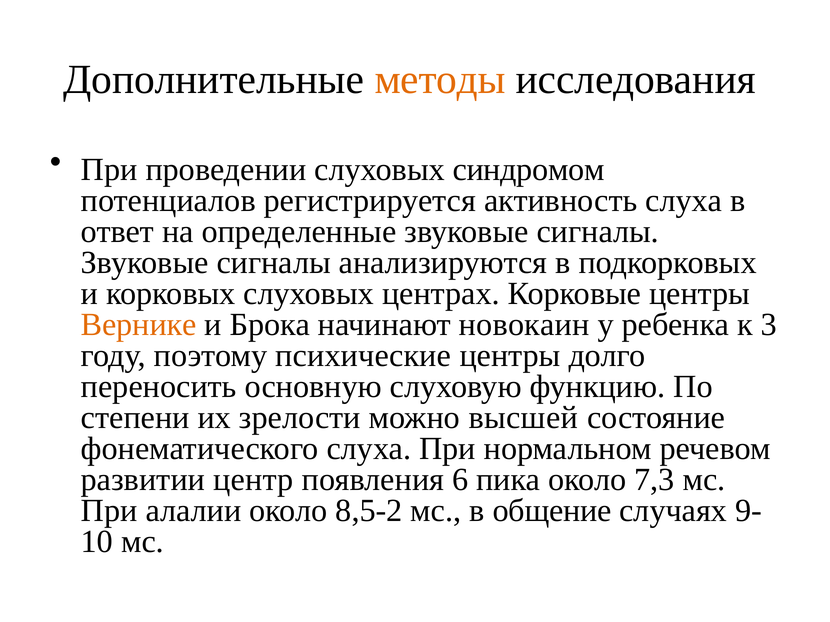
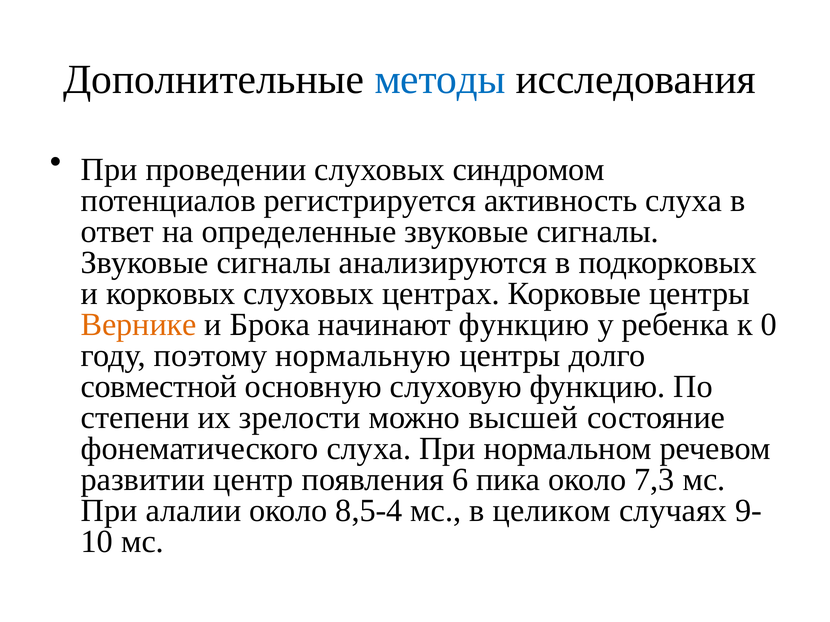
методы colour: orange -> blue (440, 80)
начинают новокаин: новокаин -> функцию (524, 325)
3: 3 -> 0 (769, 325)
психические: психические -> нормальную (363, 356)
переносить: переносить -> совместной (159, 387)
8,5-2: 8,5-2 -> 8,5-4 (369, 511)
общение: общение -> целиком (552, 511)
